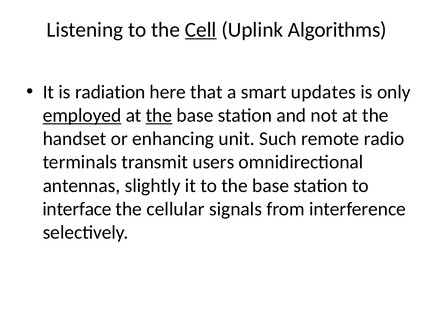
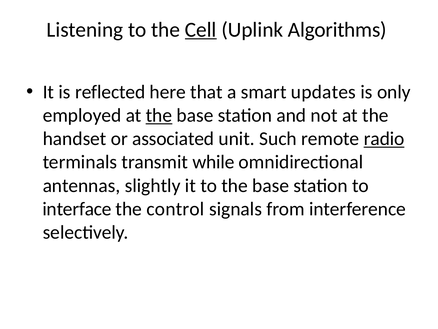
radiation: radiation -> reflected (110, 92)
employed underline: present -> none (82, 115)
enhancing: enhancing -> associated (173, 139)
radio underline: none -> present (384, 139)
users: users -> while (214, 162)
cellular: cellular -> control (175, 209)
